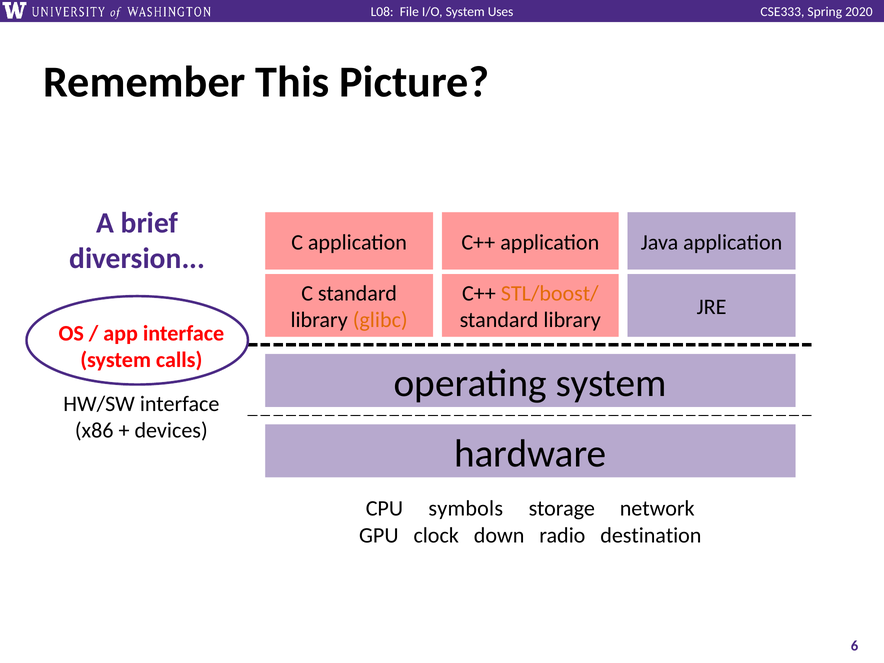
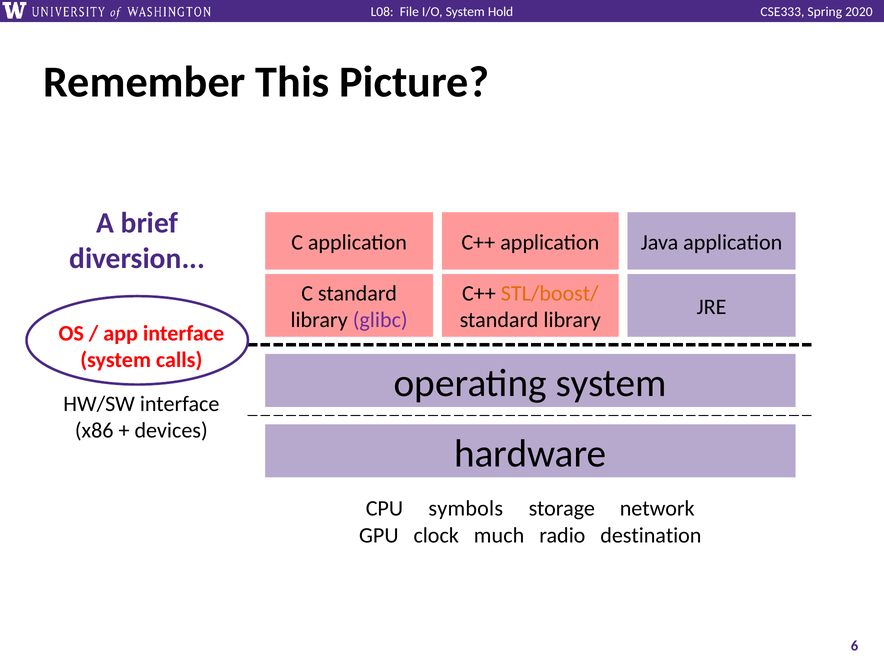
Uses: Uses -> Hold (501, 12)
glibc colour: orange -> purple (380, 320)
down: down -> much (499, 535)
